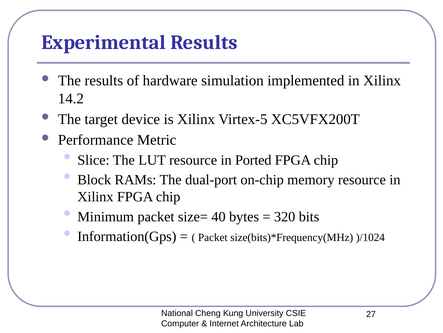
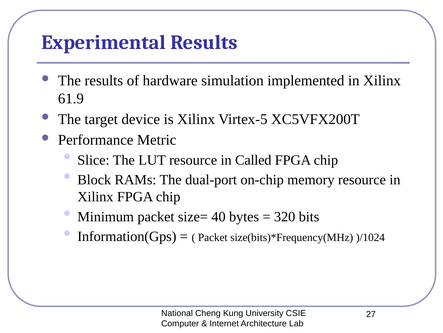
14.2: 14.2 -> 61.9 (71, 98)
Ported: Ported -> Called (253, 160)
